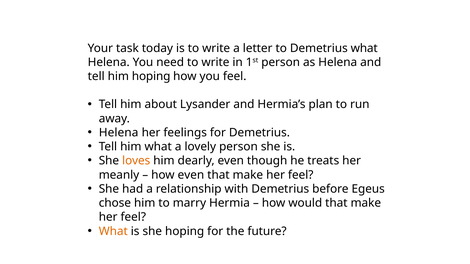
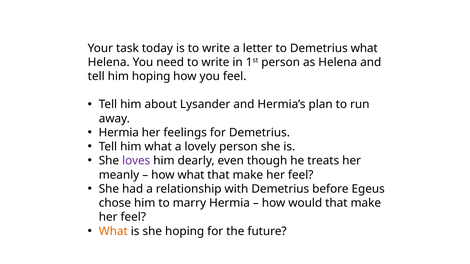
Helena: Helena -> Hermia (119, 133)
loves colour: orange -> purple (136, 161)
how even: even -> what (191, 175)
